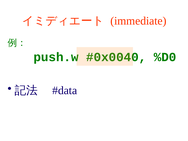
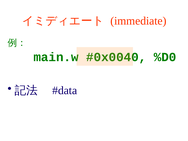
push.w: push.w -> main.w (56, 57)
